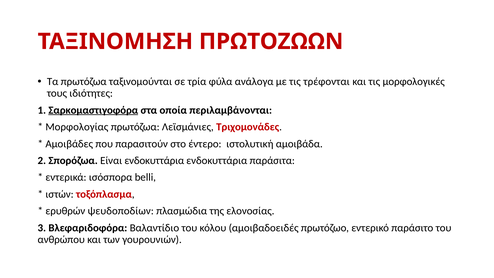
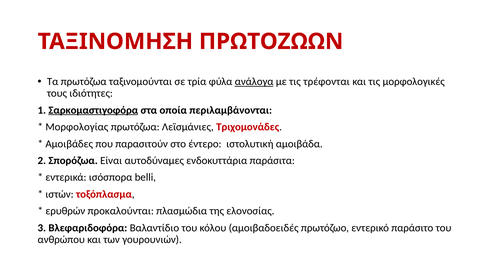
ανάλογα underline: none -> present (254, 82)
Είναι ενδοκυττάρια: ενδοκυττάρια -> αυτοδύναμες (154, 161)
ψευδοποδίων: ψευδοποδίων -> προκαλούνται (121, 211)
